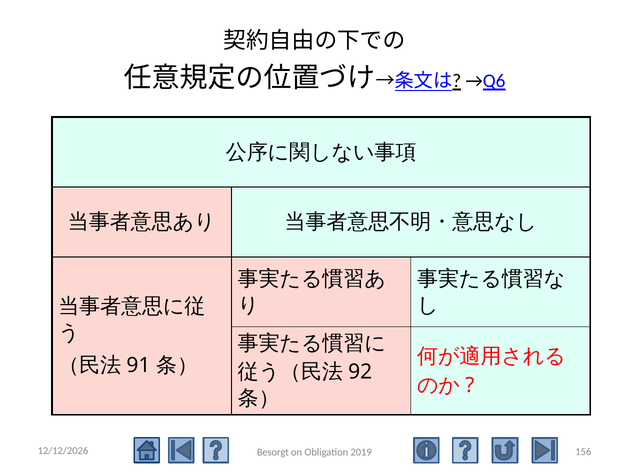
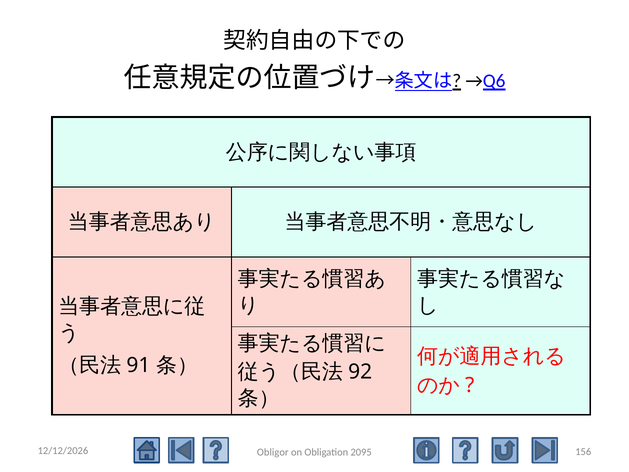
Besorgt: Besorgt -> Obligor (273, 452)
2019: 2019 -> 2095 (361, 452)
